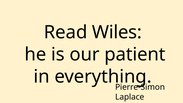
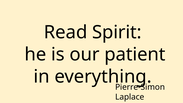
Wiles: Wiles -> Spirit (117, 32)
